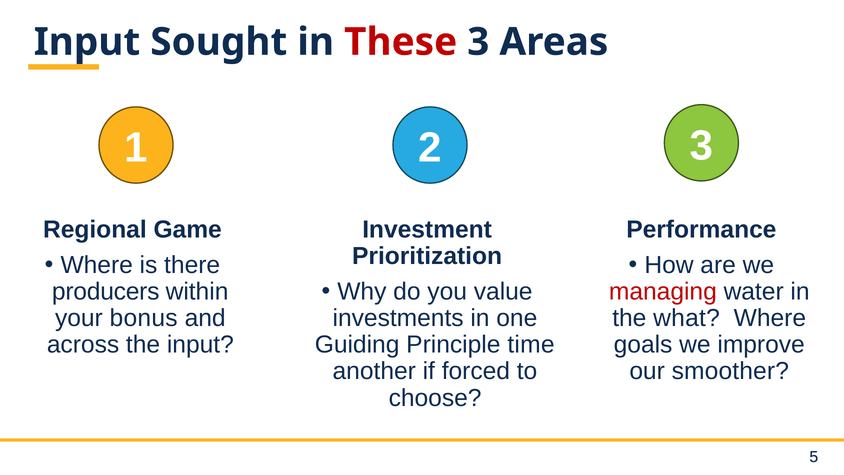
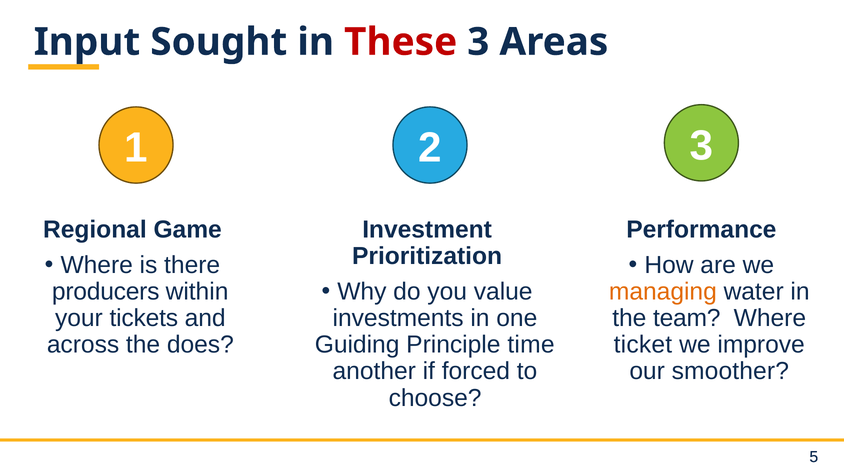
managing colour: red -> orange (663, 291)
bonus: bonus -> tickets (144, 318)
what: what -> team (687, 318)
the input: input -> does (200, 345)
goals: goals -> ticket (643, 345)
